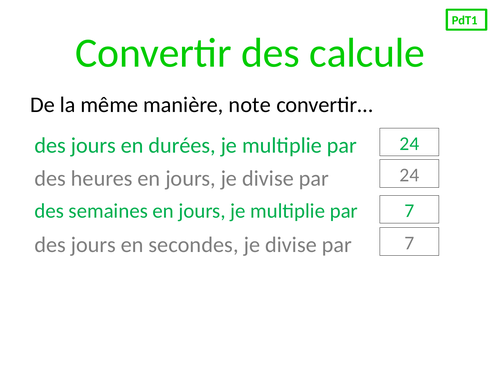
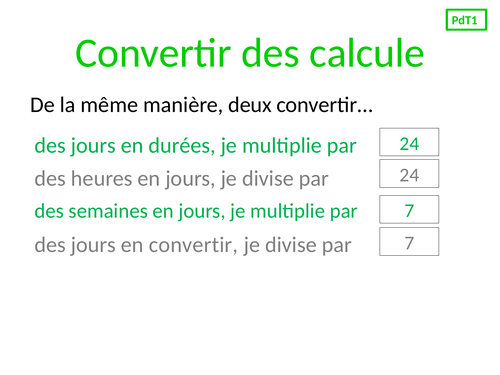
note: note -> deux (250, 105)
en secondes: secondes -> convertir (193, 245)
